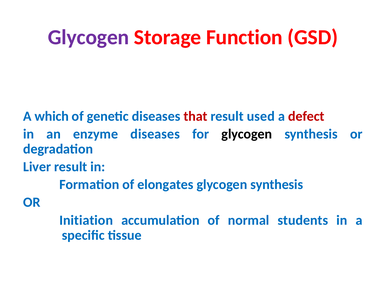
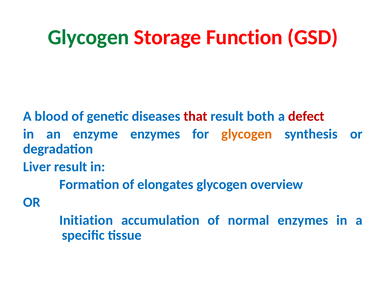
Glycogen colour: purple -> green (89, 37)
which: which -> blood (52, 116)
used: used -> both (261, 116)
enzyme diseases: diseases -> enzymes (155, 134)
glycogen colour: black -> orange (247, 134)
synthesis: synthesis -> overview (277, 184)
normal students: students -> enzymes (303, 220)
